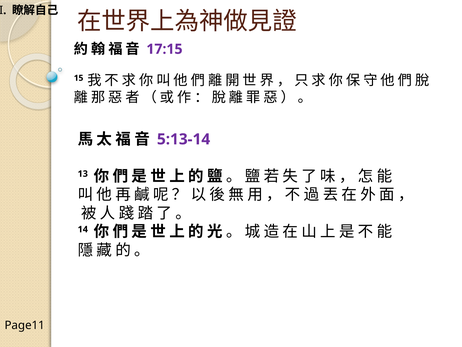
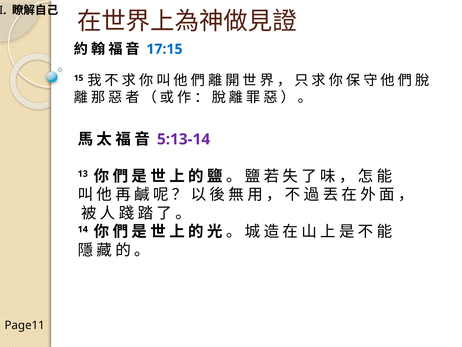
17:15 colour: purple -> blue (164, 49)
